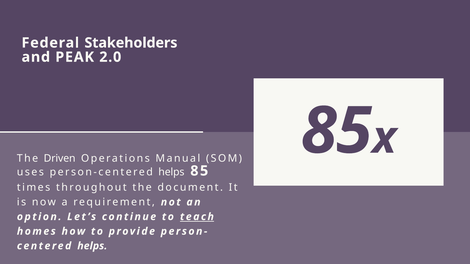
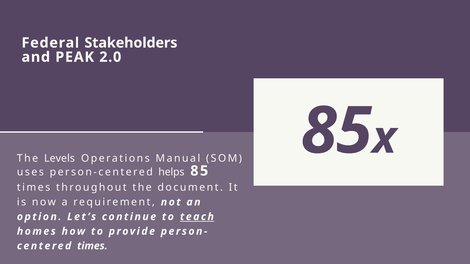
Driven: Driven -> Levels (60, 158)
helps: helps -> times (92, 246)
